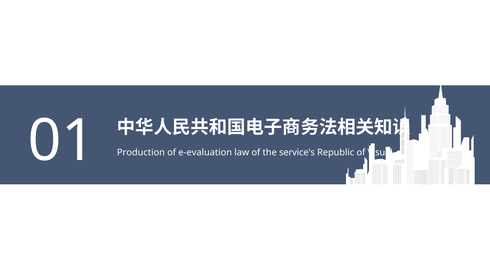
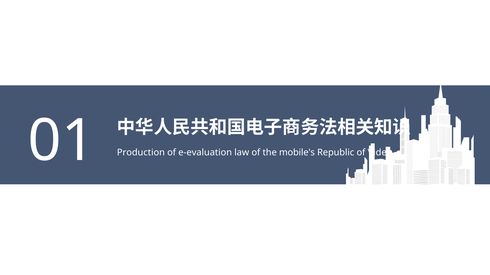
service's: service's -> mobile's (297, 153)
Visual: Visual -> Video (380, 153)
